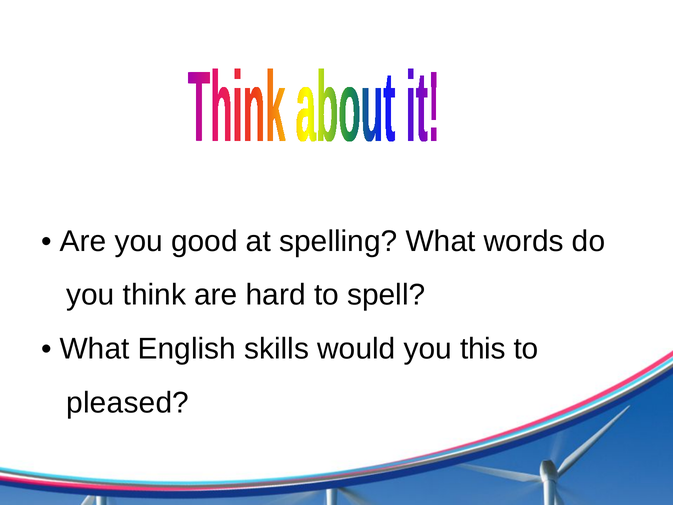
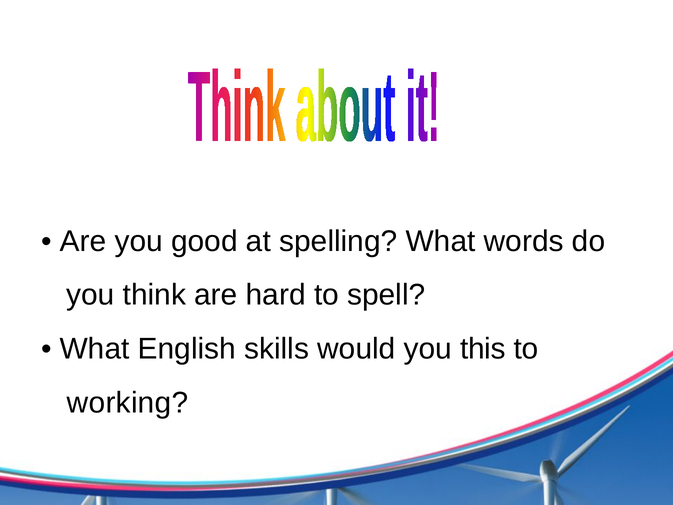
pleased: pleased -> working (128, 403)
